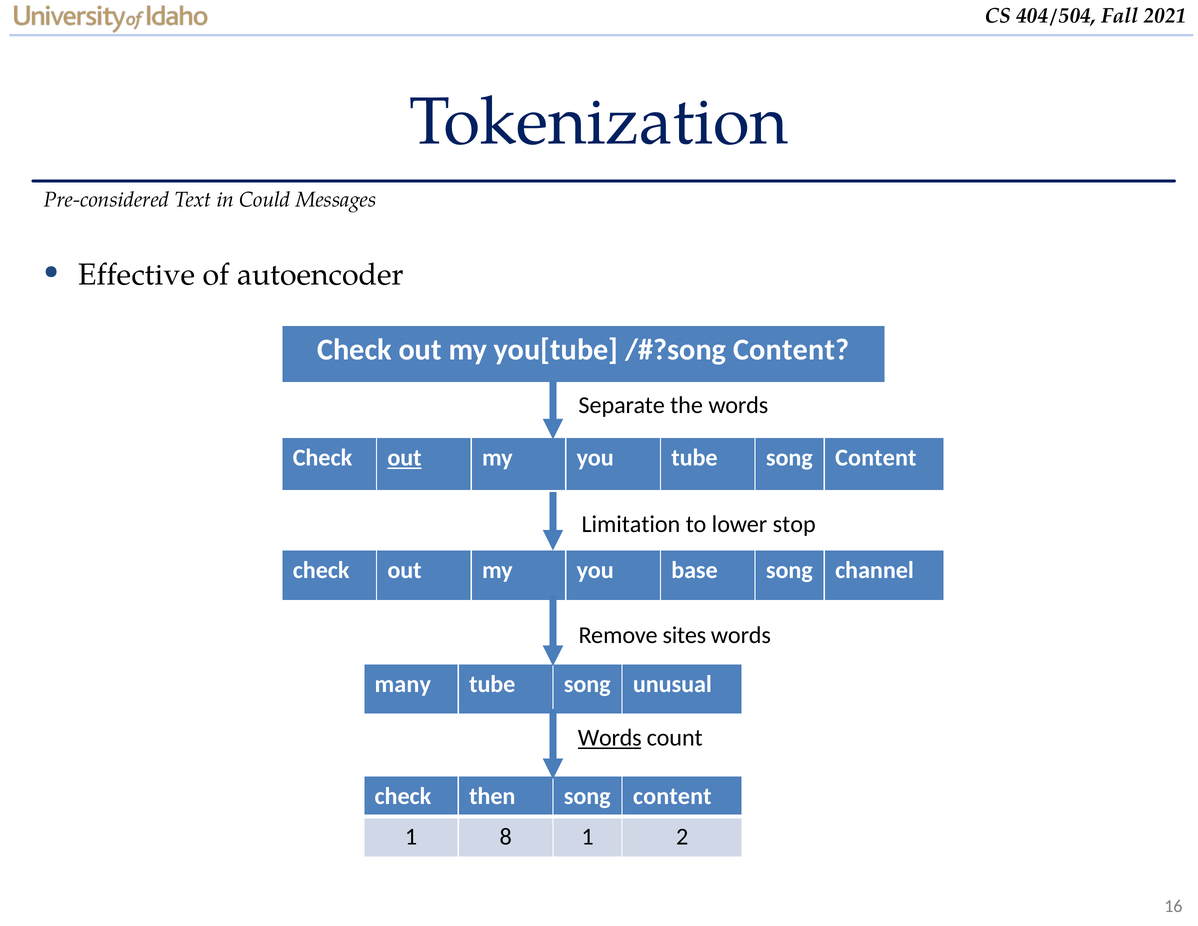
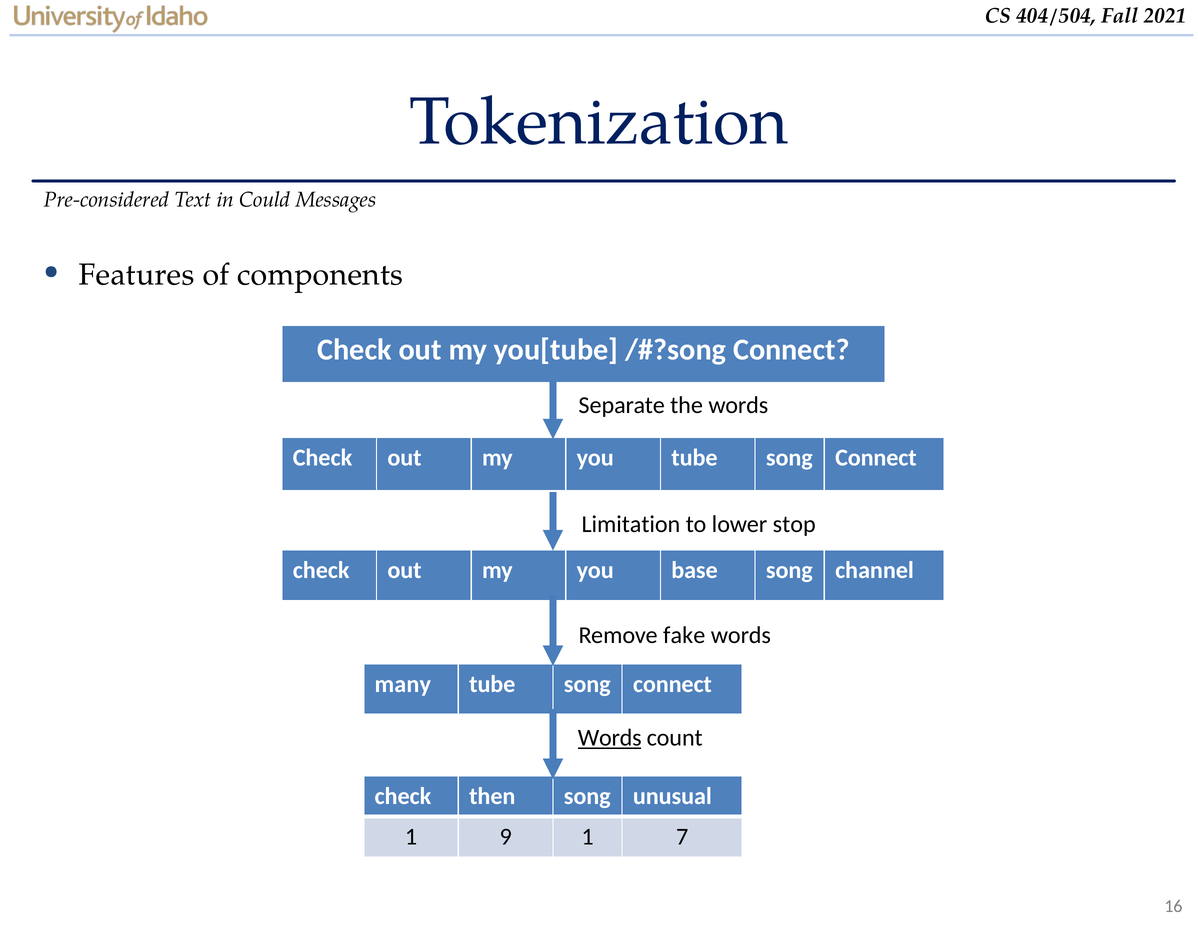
Effective: Effective -> Features (137, 275)
autoencoder: autoencoder -> components (320, 275)
Content: Content -> Connect (791, 349)
out underline: present -> none (405, 458)
you tube song Content: Content -> Connect (876, 458)
sites: sites -> fake (684, 635)
unusual: unusual -> connect (672, 684)
content: content -> unusual (672, 796)
8: 8 -> 9 (506, 837)
2: 2 -> 7 (682, 837)
